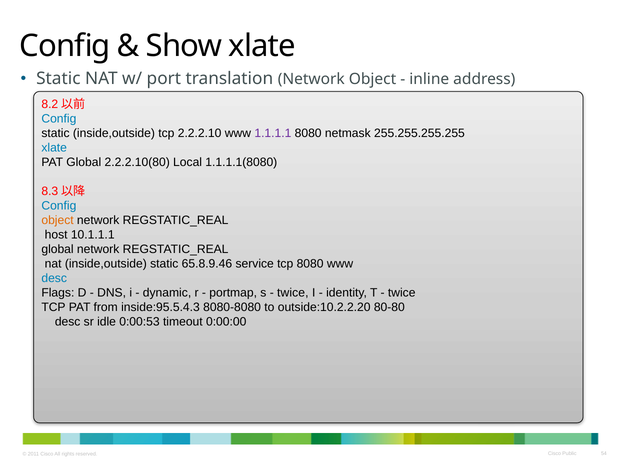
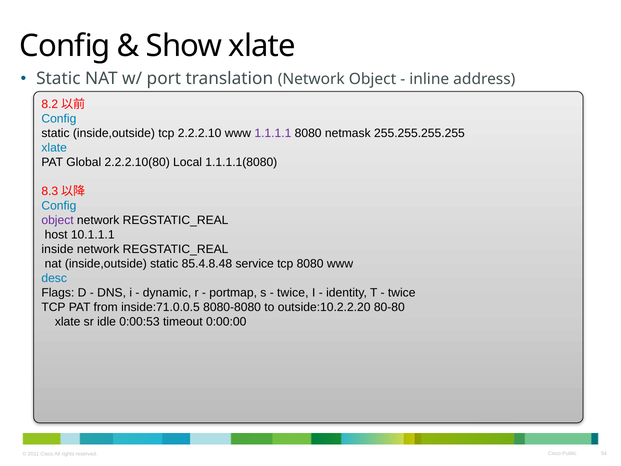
object colour: orange -> purple (58, 220)
global: global -> inside (57, 249)
65.8.9.46: 65.8.9.46 -> 85.4.8.48 (207, 264)
inside:95.5.4.3: inside:95.5.4.3 -> inside:71.0.0.5 (160, 307)
desc: desc -> xlate (68, 322)
